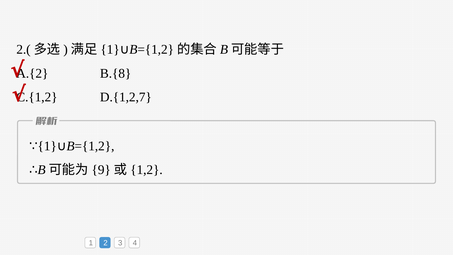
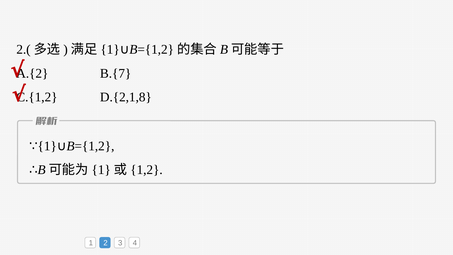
B.{8: B.{8 -> B.{7 (116, 73)
D.{1,2,7: D.{1,2,7 -> D.{2,1,8 (126, 97)
9: 9 -> 1 (101, 170)
